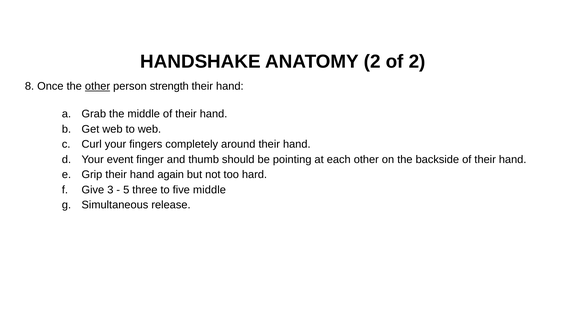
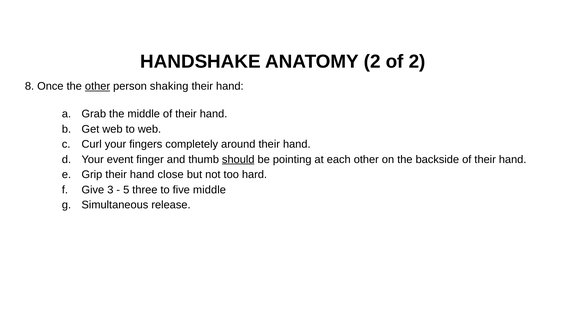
strength: strength -> shaking (169, 86)
should underline: none -> present (238, 160)
again: again -> close (171, 175)
